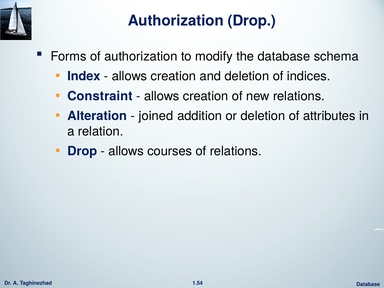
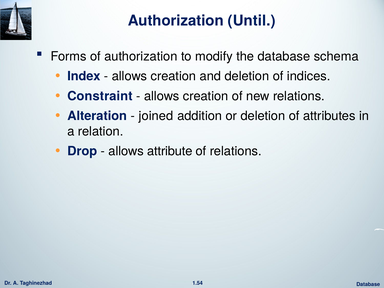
Authorization Drop: Drop -> Until (252, 21)
courses: courses -> attribute (170, 151)
